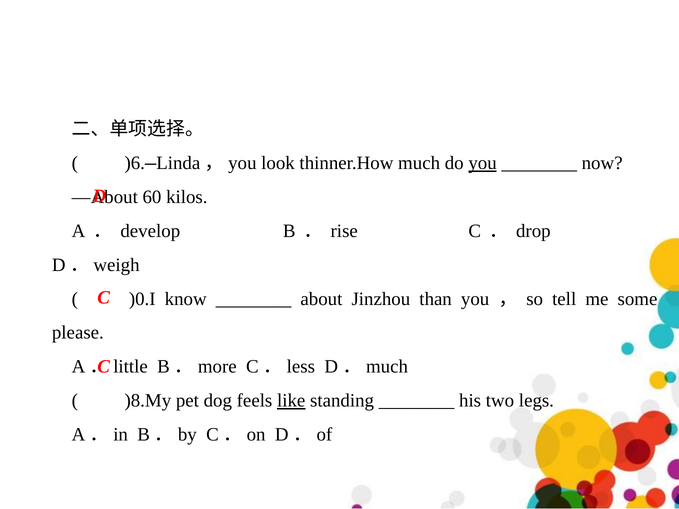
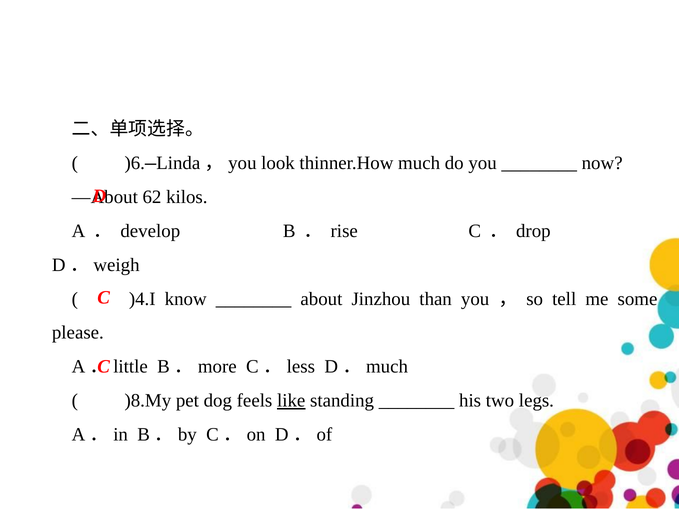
you underline: present -> none (483, 163)
60: 60 -> 62 (152, 197)
)0.I: )0.I -> )4.I (142, 299)
